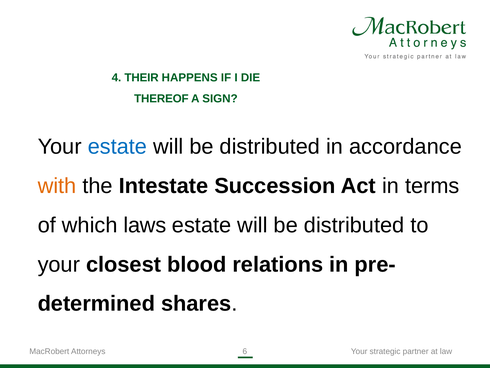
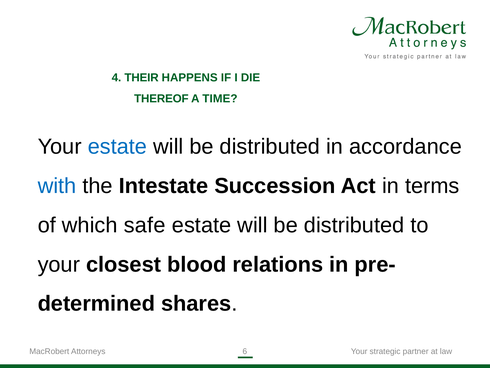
SIGN: SIGN -> TIME (220, 99)
with colour: orange -> blue (57, 186)
laws: laws -> safe (145, 225)
